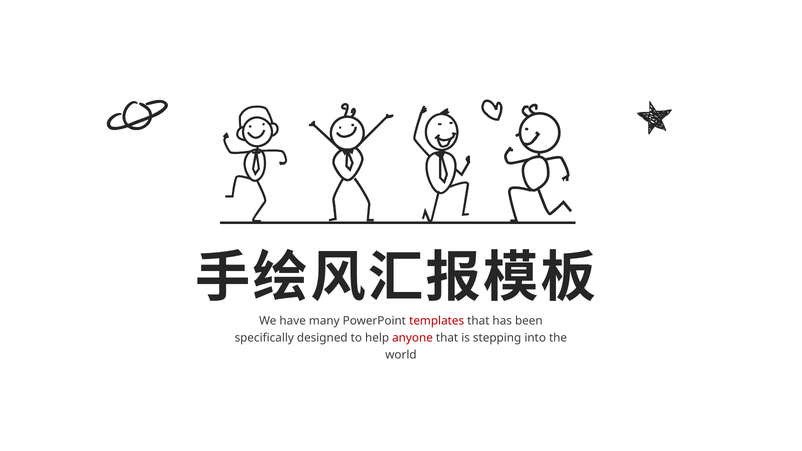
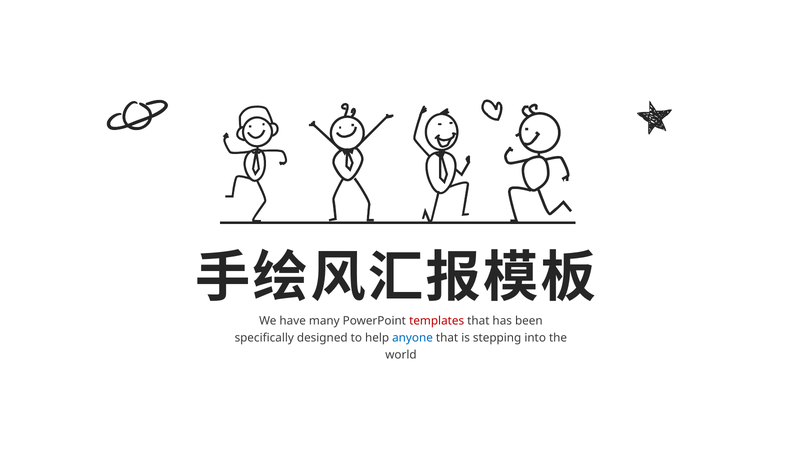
anyone colour: red -> blue (413, 338)
